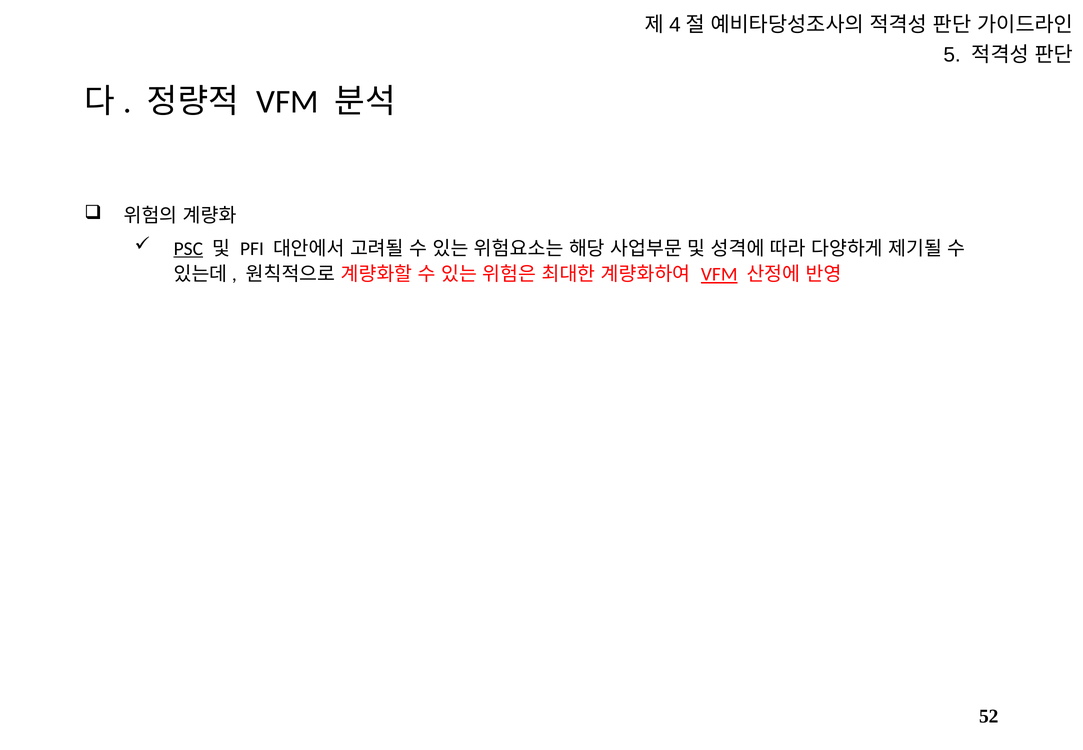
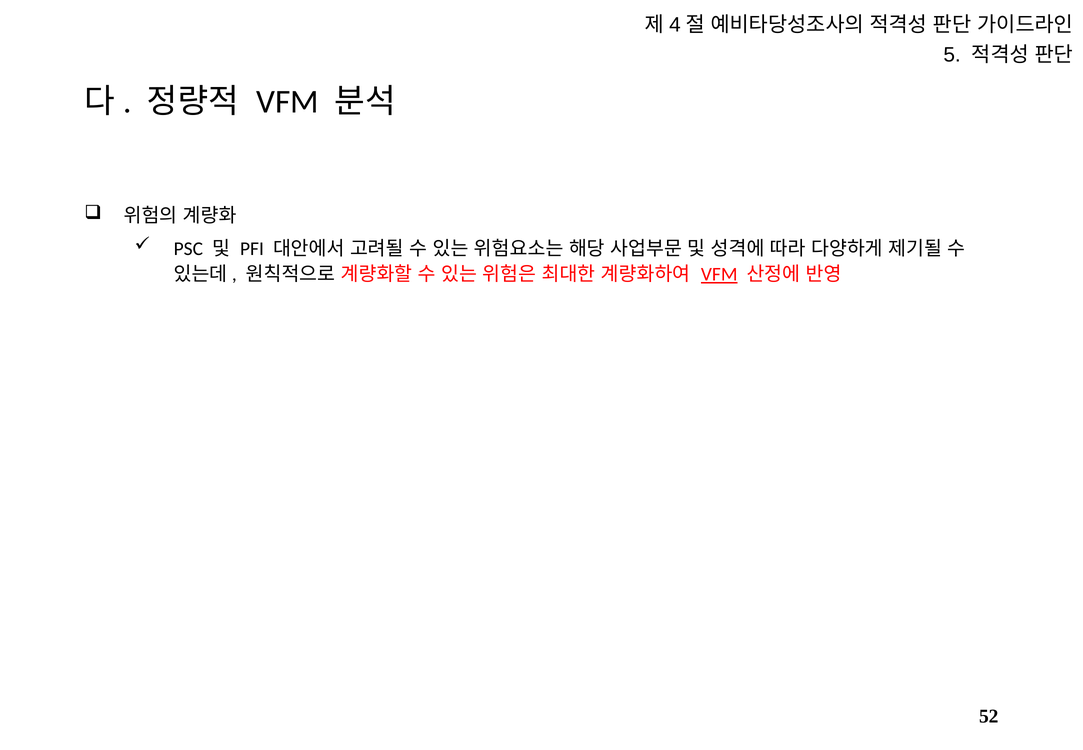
PSC underline: present -> none (188, 249)
